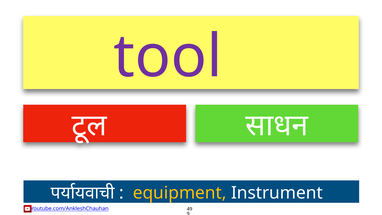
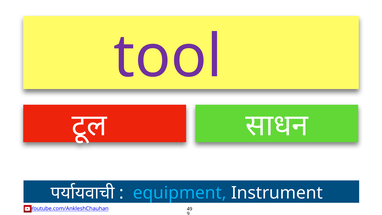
equipment colour: yellow -> light blue (180, 193)
